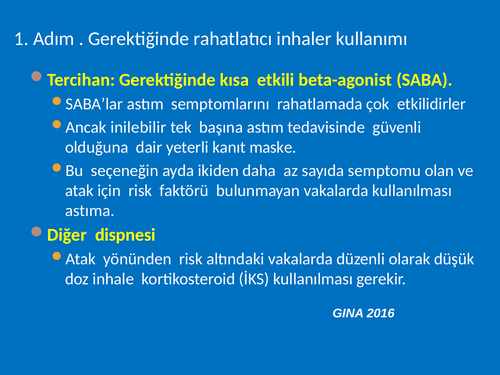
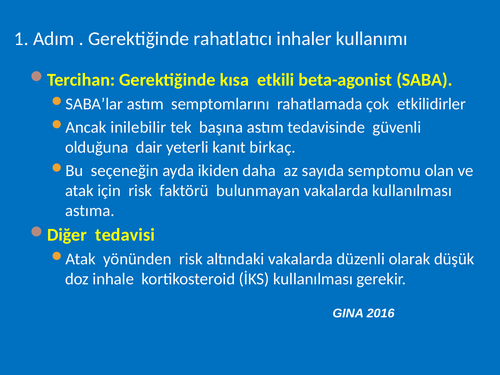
maske: maske -> birkaç (273, 147)
dispnesi: dispnesi -> tedavisi (125, 235)
